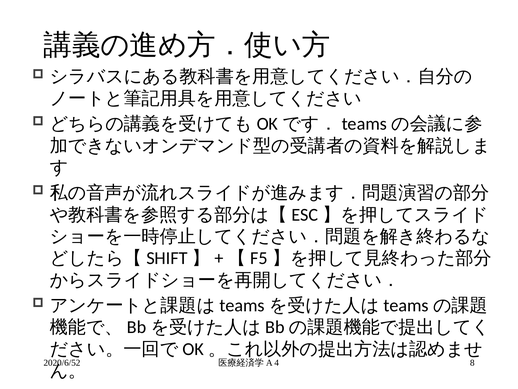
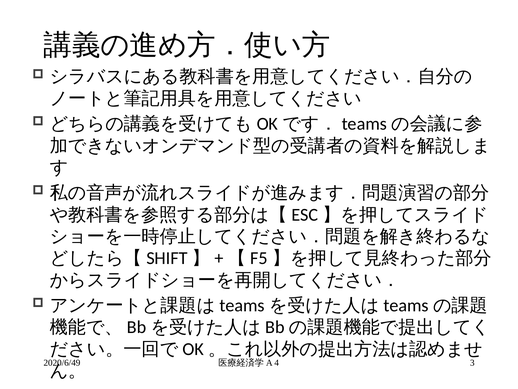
2020/6/52: 2020/6/52 -> 2020/6/49 (62, 362)
8: 8 -> 3 (472, 362)
